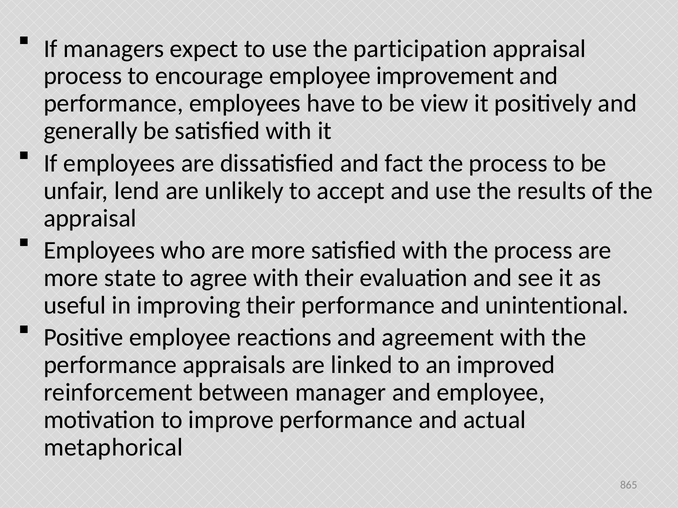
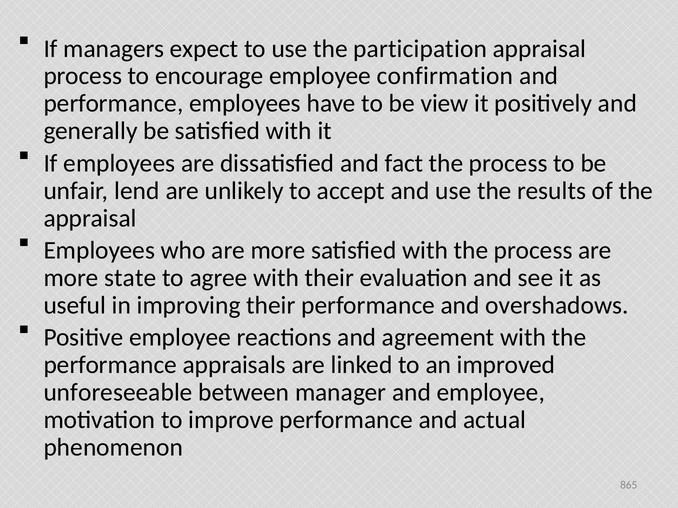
improvement: improvement -> confirmation (445, 76)
unintentional: unintentional -> overshadows (557, 306)
reinforcement: reinforcement -> unforeseeable (118, 393)
metaphorical: metaphorical -> phenomenon (113, 448)
